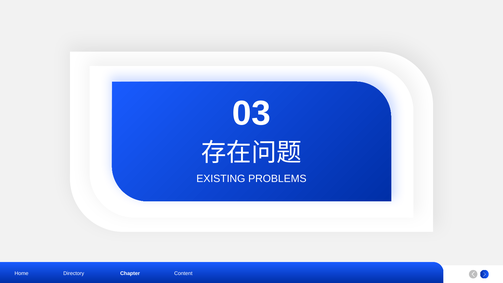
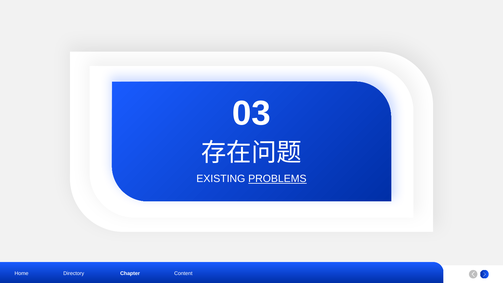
PROBLEMS underline: none -> present (277, 179)
